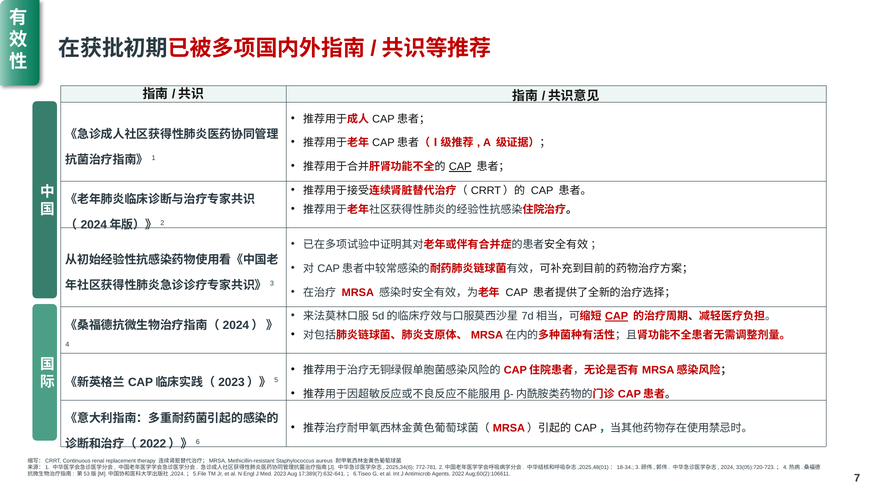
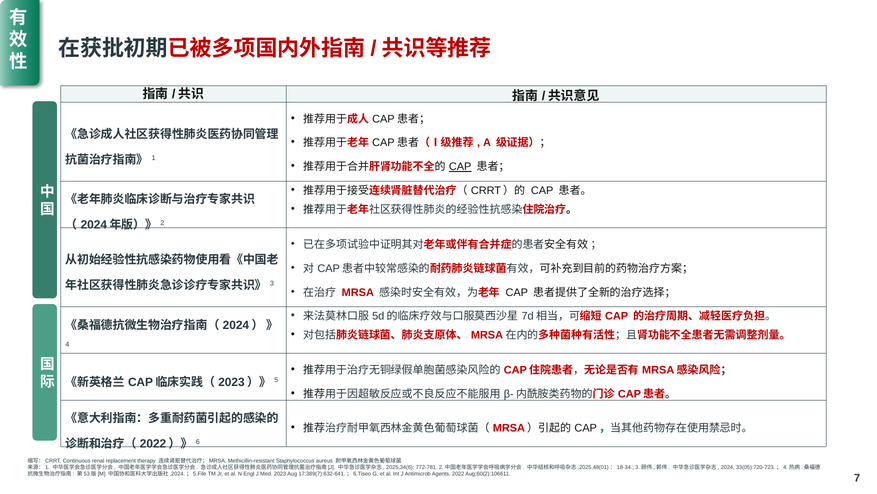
CAP underline: present -> none (617, 316)
